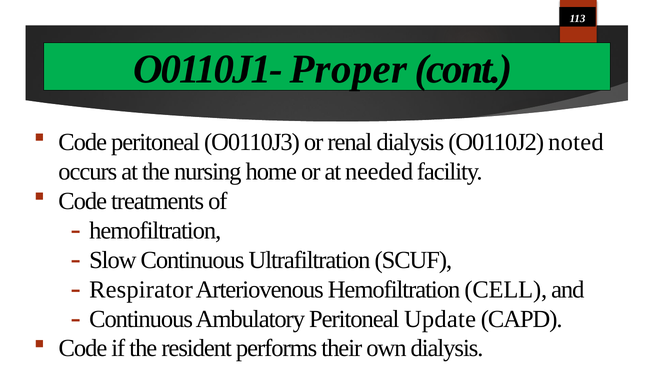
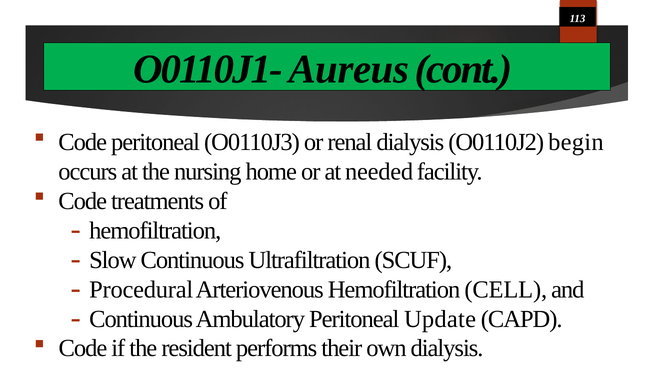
Proper: Proper -> Aureus (349, 69)
noted: noted -> begin (576, 142)
Respirator: Respirator -> Procedural (141, 289)
